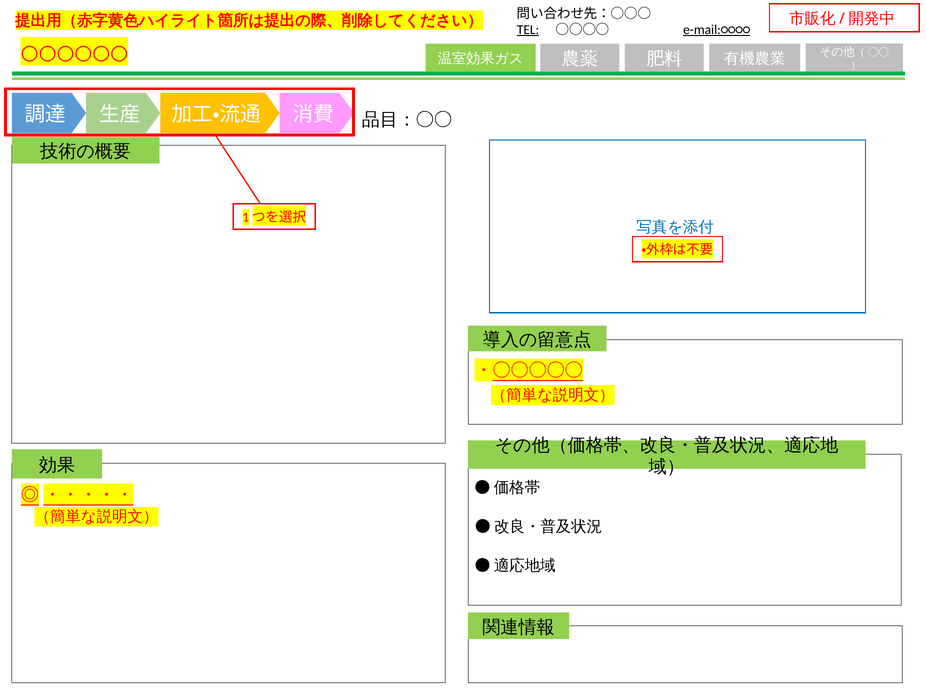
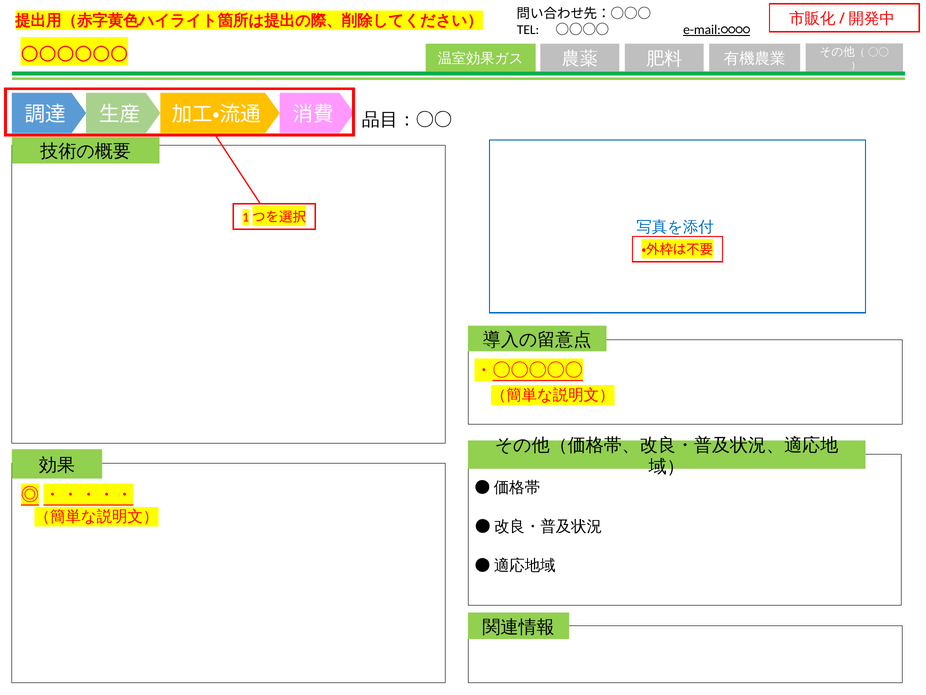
TEL underline: present -> none (528, 30)
